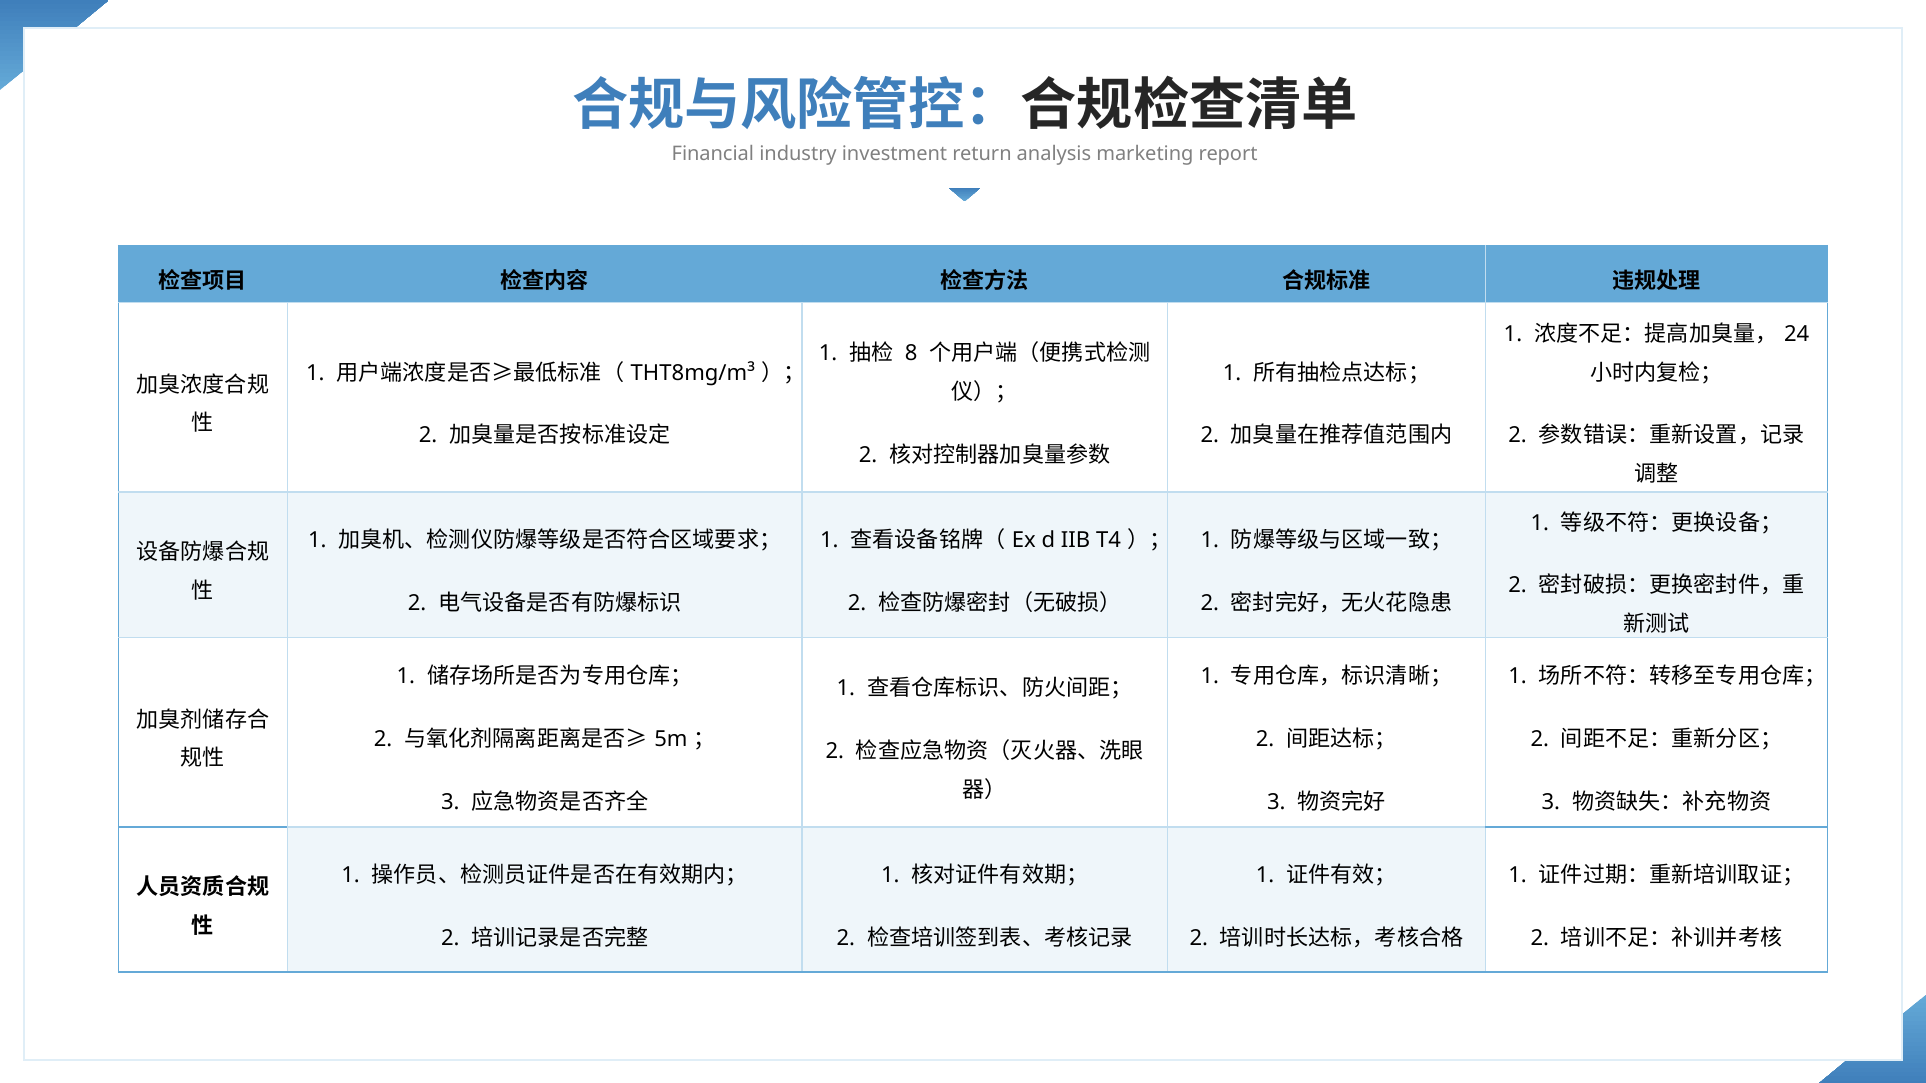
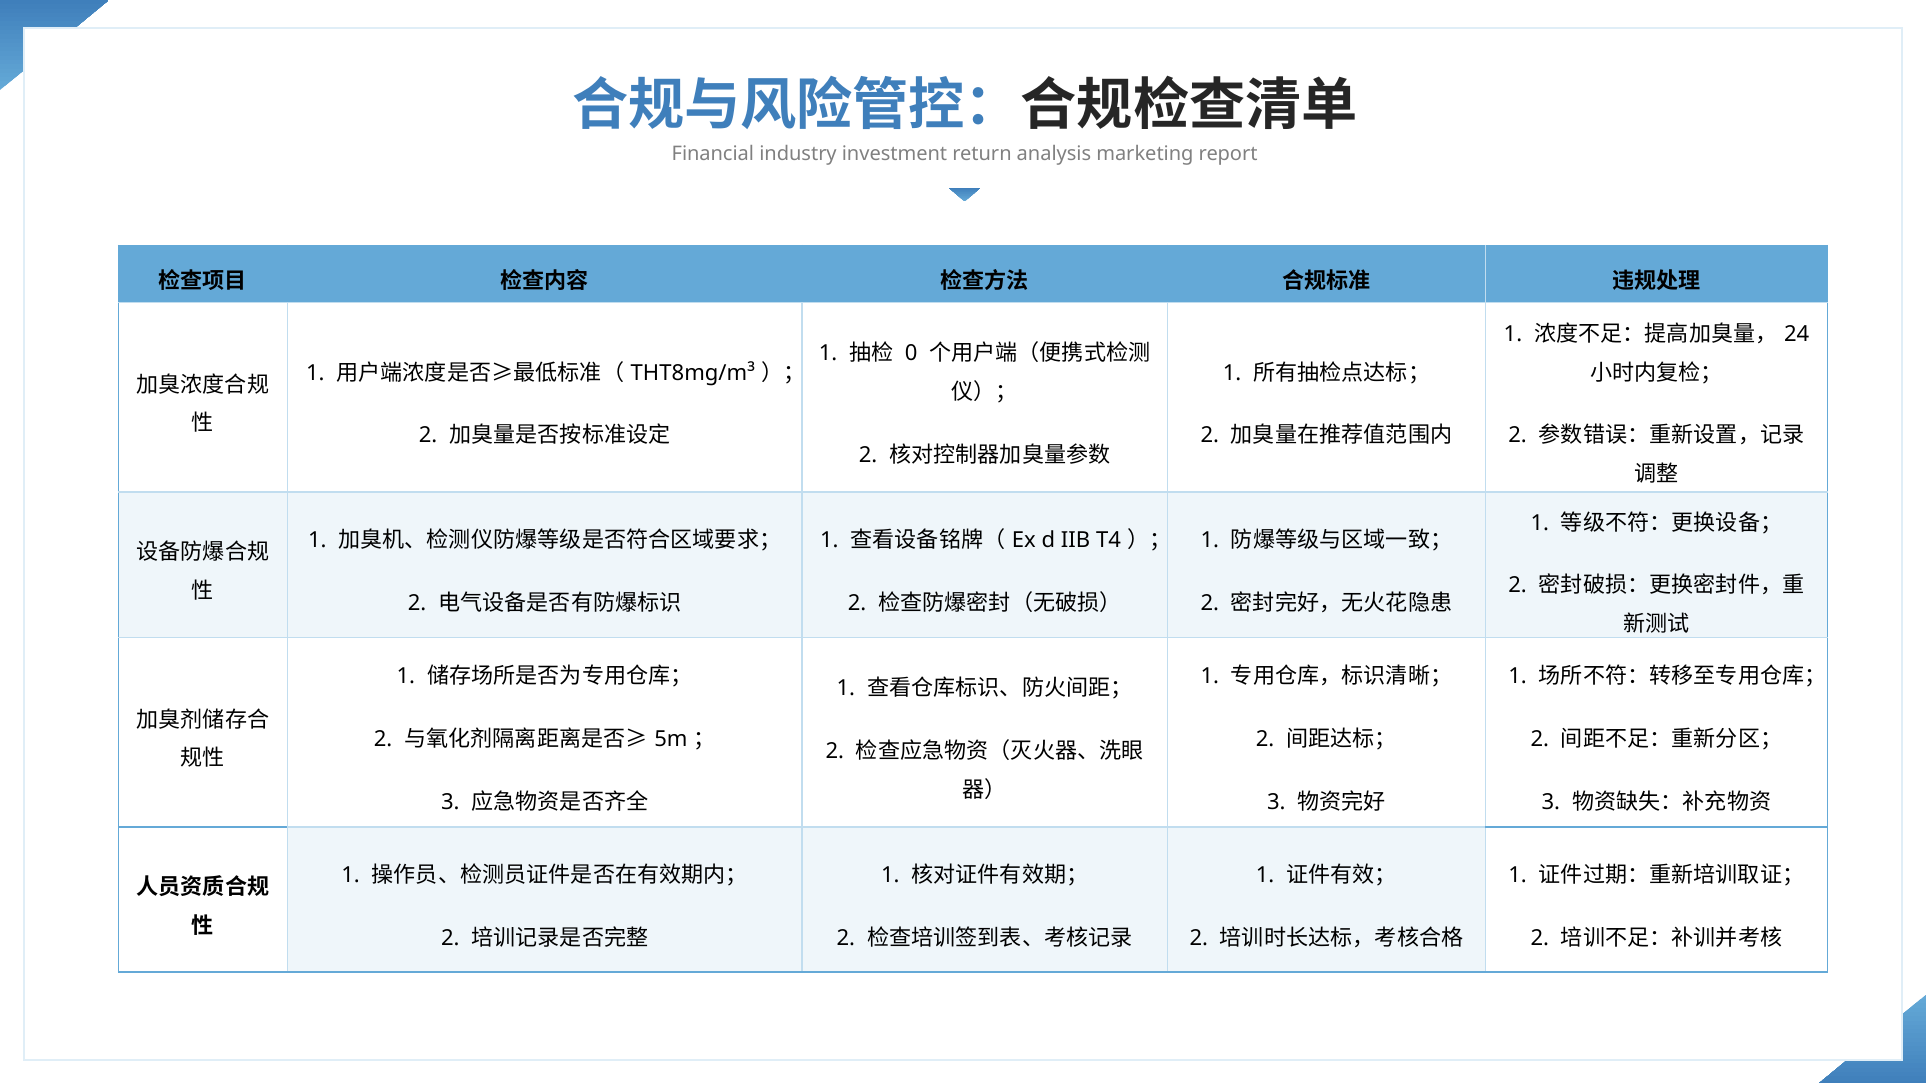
8: 8 -> 0 (911, 354)
